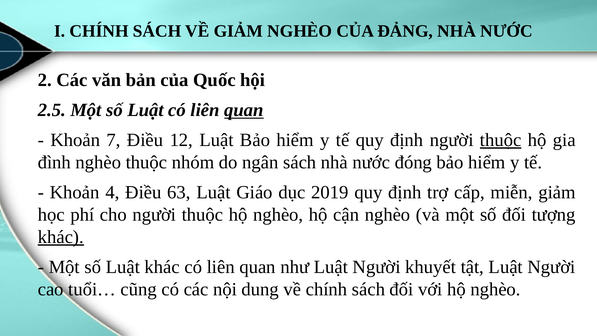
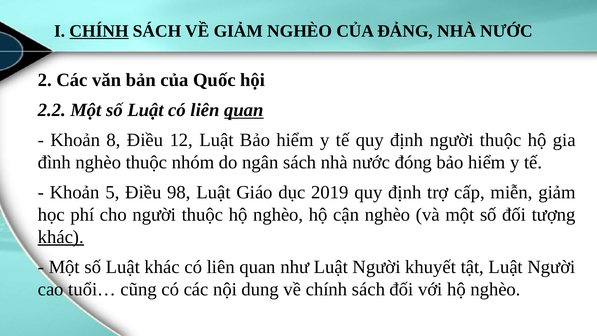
CHÍNH underline: none -> present (99, 31)
2.5: 2.5 -> 2.2 (52, 110)
7: 7 -> 8 (114, 140)
thuộc underline: present -> none (501, 140)
4: 4 -> 5 (112, 192)
63: 63 -> 98 (179, 192)
